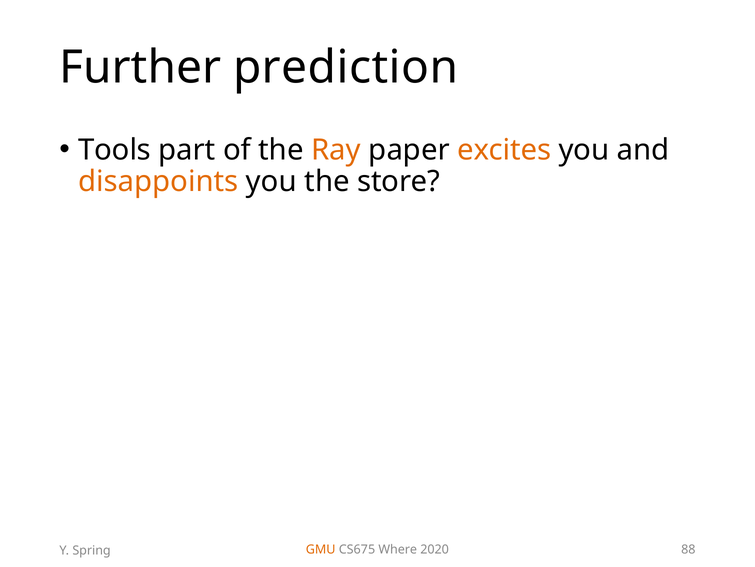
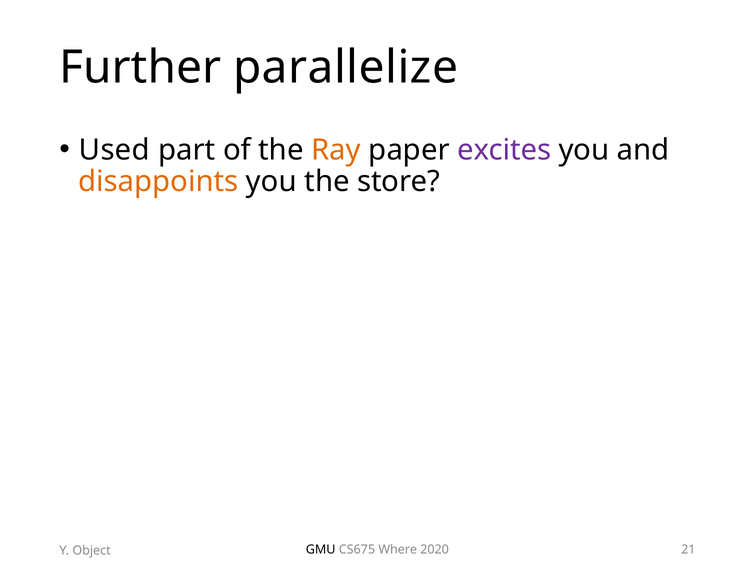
prediction: prediction -> parallelize (346, 67)
Tools: Tools -> Used (114, 150)
excites colour: orange -> purple (504, 150)
GMU colour: orange -> black (321, 549)
88: 88 -> 21 (688, 549)
Spring: Spring -> Object (92, 550)
